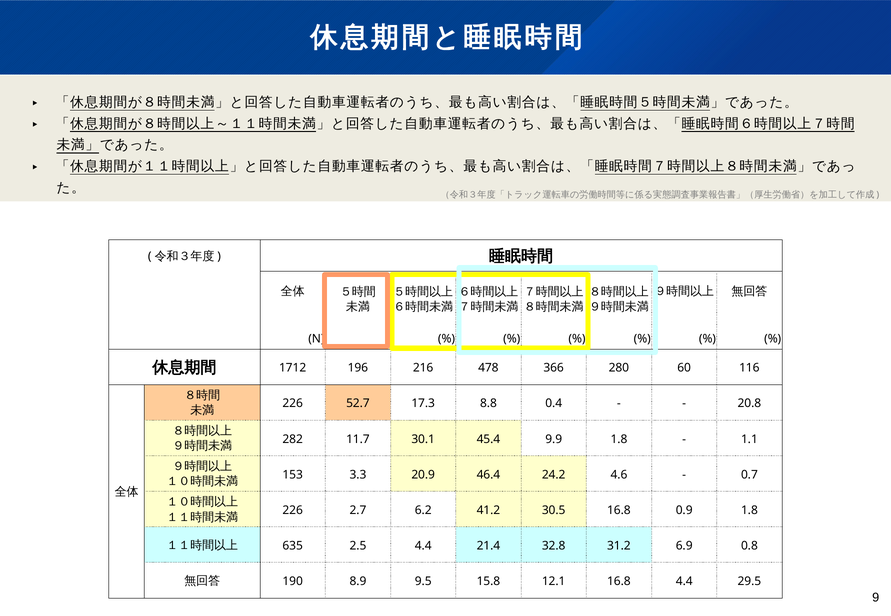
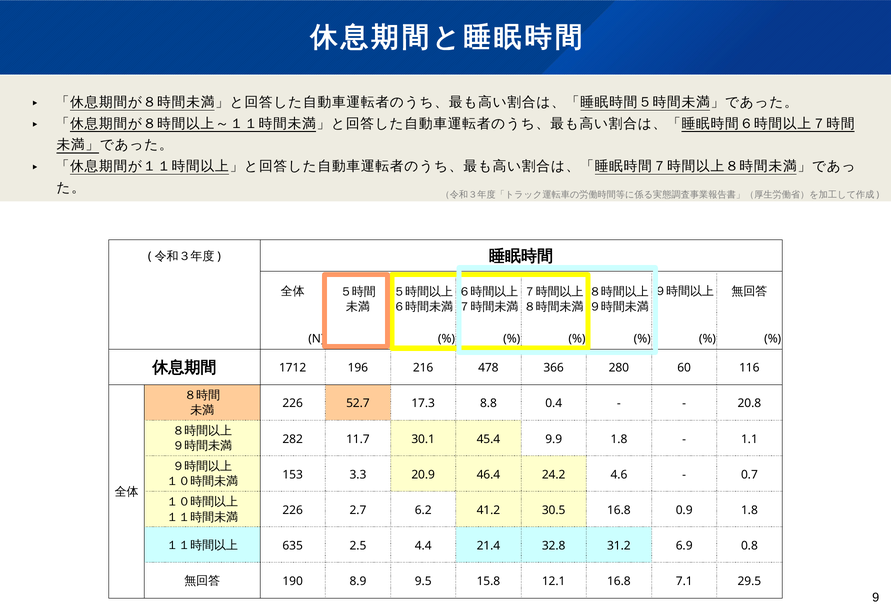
16.8 4.4: 4.4 -> 7.1 (684, 582)
